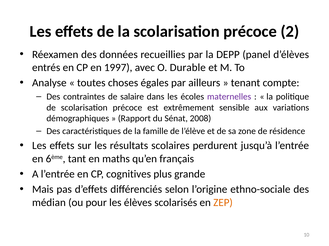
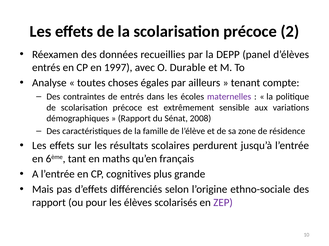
de salaire: salaire -> entrés (132, 97)
médian: médian -> rapport (49, 203)
ZEP colour: orange -> purple (223, 203)
